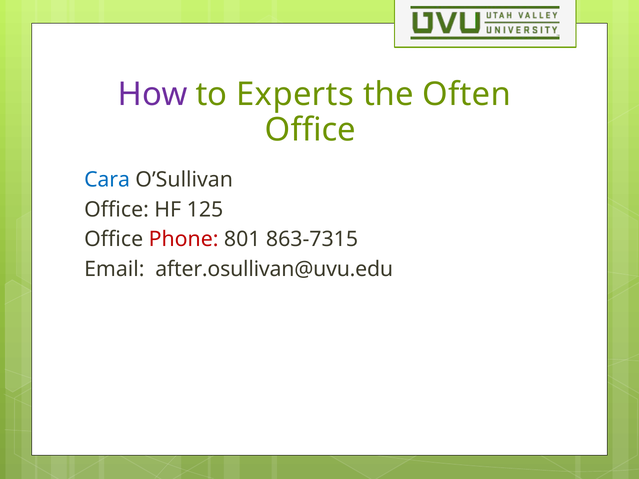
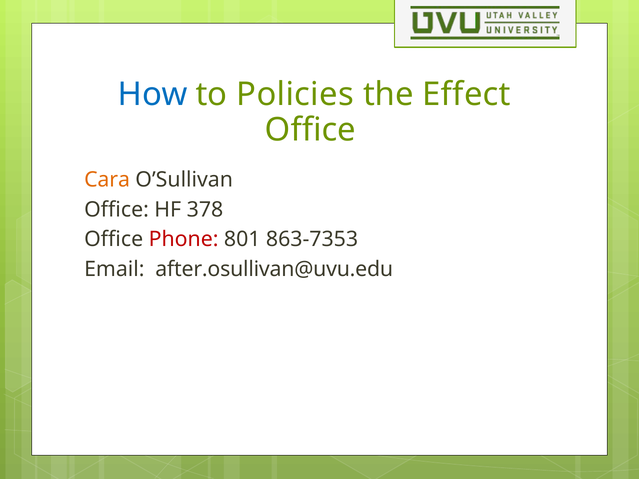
How colour: purple -> blue (153, 94)
Experts: Experts -> Policies (295, 94)
Often: Often -> Effect (466, 94)
Cara colour: blue -> orange (107, 180)
125: 125 -> 378 (205, 210)
863-7315: 863-7315 -> 863-7353 (312, 239)
